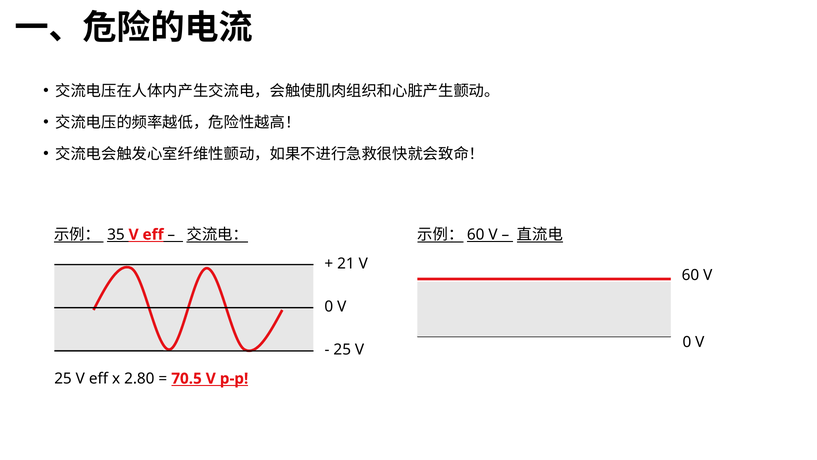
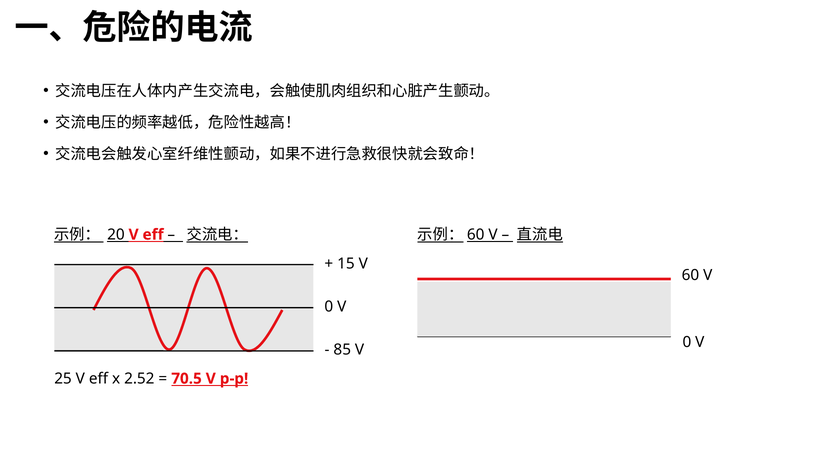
35: 35 -> 20 (116, 234)
21: 21 -> 15 (346, 263)
25: 25 -> 85 (342, 349)
2.80: 2.80 -> 2.52 (139, 378)
